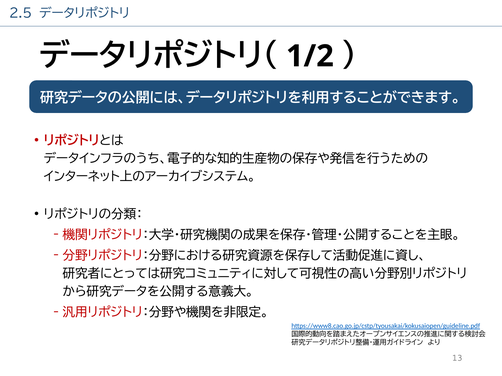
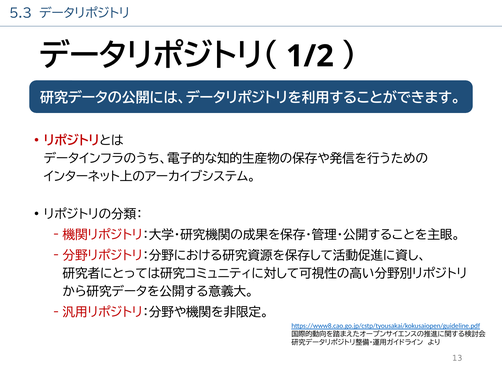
2.5: 2.5 -> 5.3 (21, 13)
